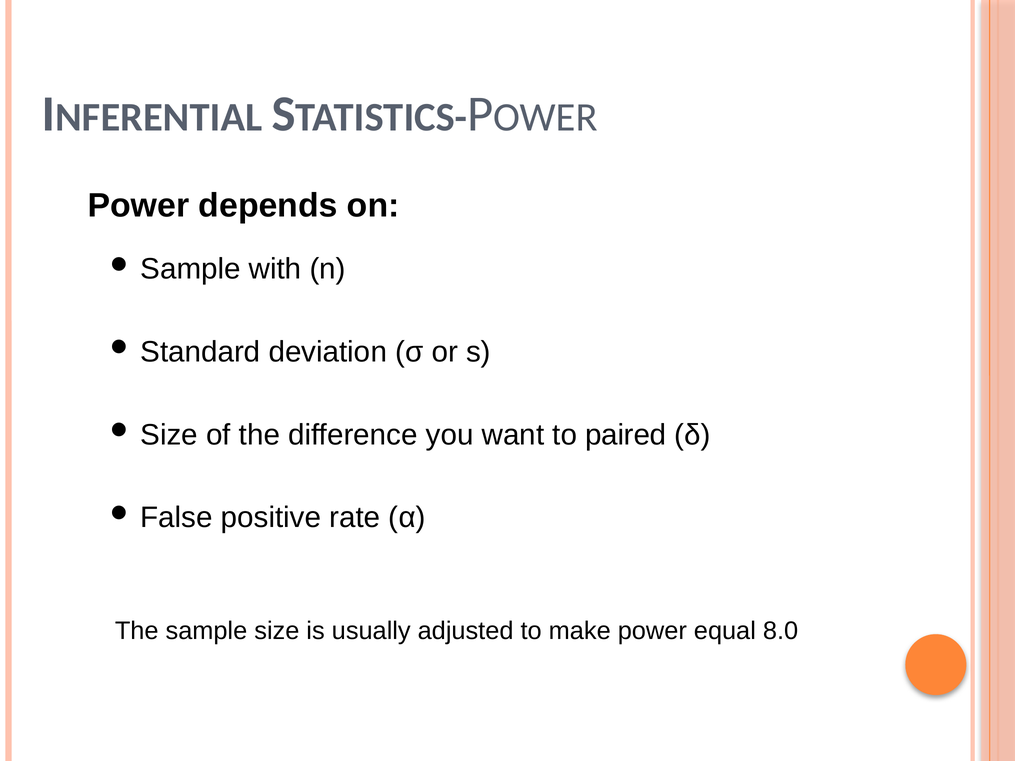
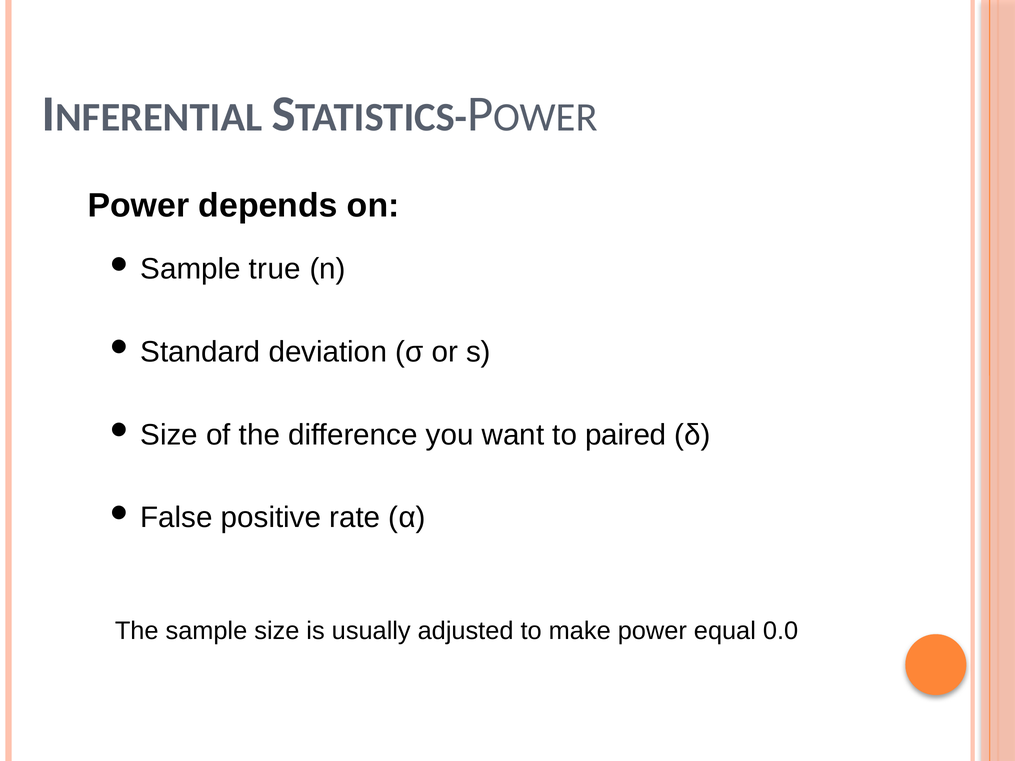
with: with -> true (275, 269)
8.0: 8.0 -> 0.0 (781, 631)
